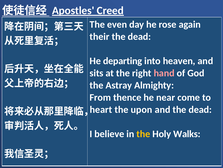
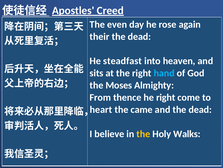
departing: departing -> steadfast (123, 61)
hand colour: pink -> light blue (164, 73)
Astray: Astray -> Moses (119, 85)
he near: near -> right (166, 97)
upon: upon -> came (142, 109)
